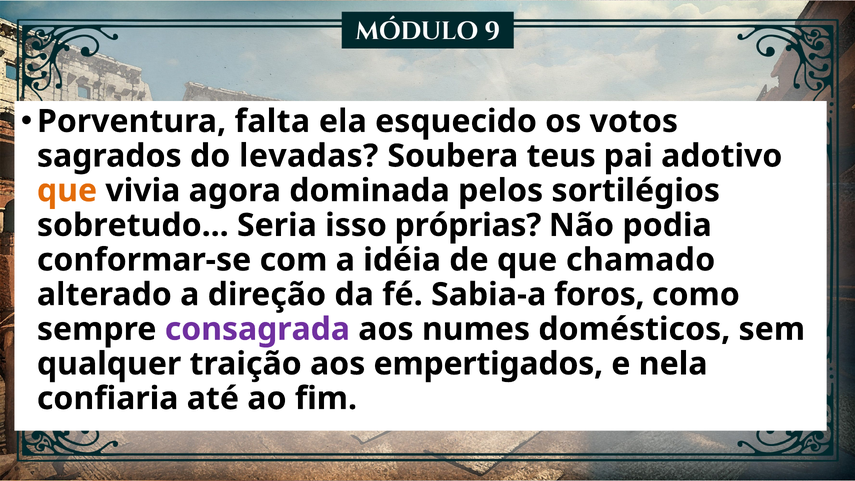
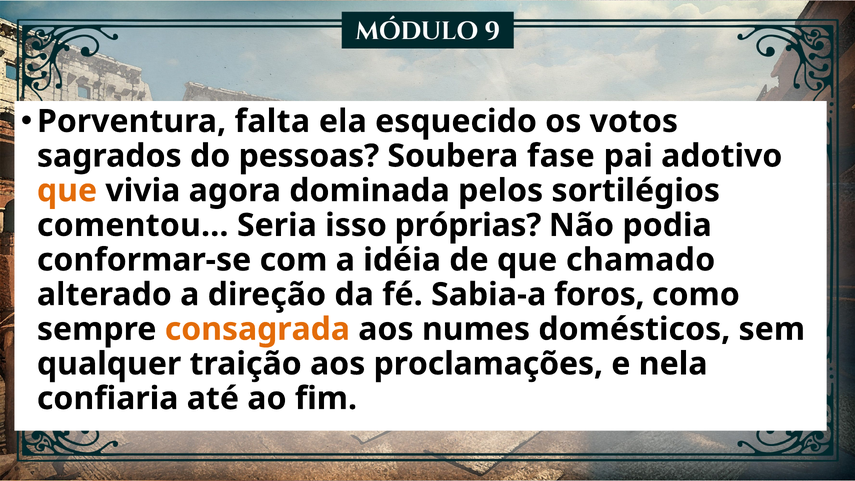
levadas: levadas -> pessoas (309, 156)
teus: teus -> fase (561, 156)
sobretudo: sobretudo -> comentou (133, 225)
consagrada colour: purple -> orange (257, 329)
empertigados: empertigados -> proclamações (488, 364)
